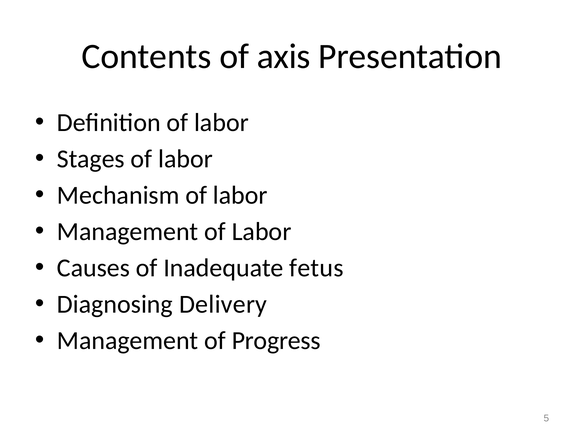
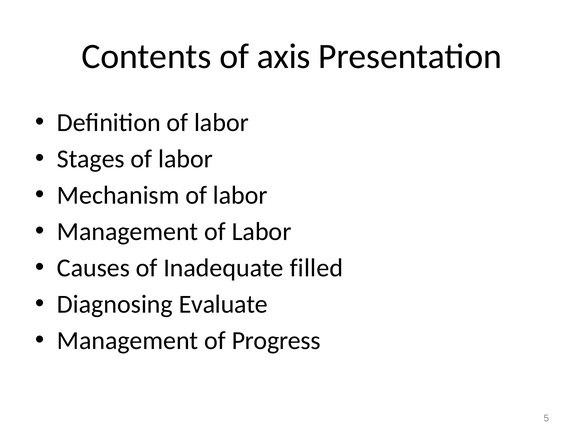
fetus: fetus -> filled (316, 268)
Delivery: Delivery -> Evaluate (223, 304)
